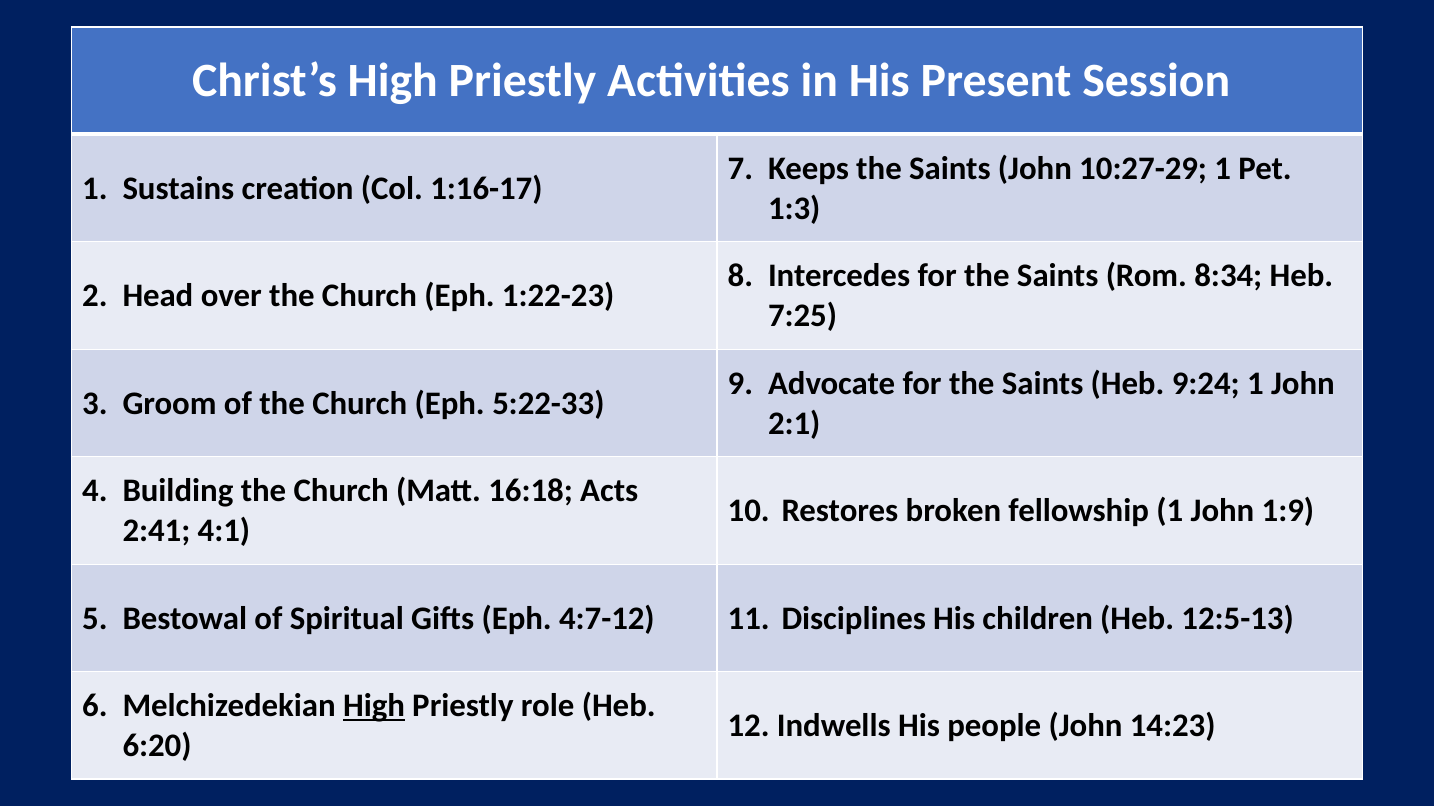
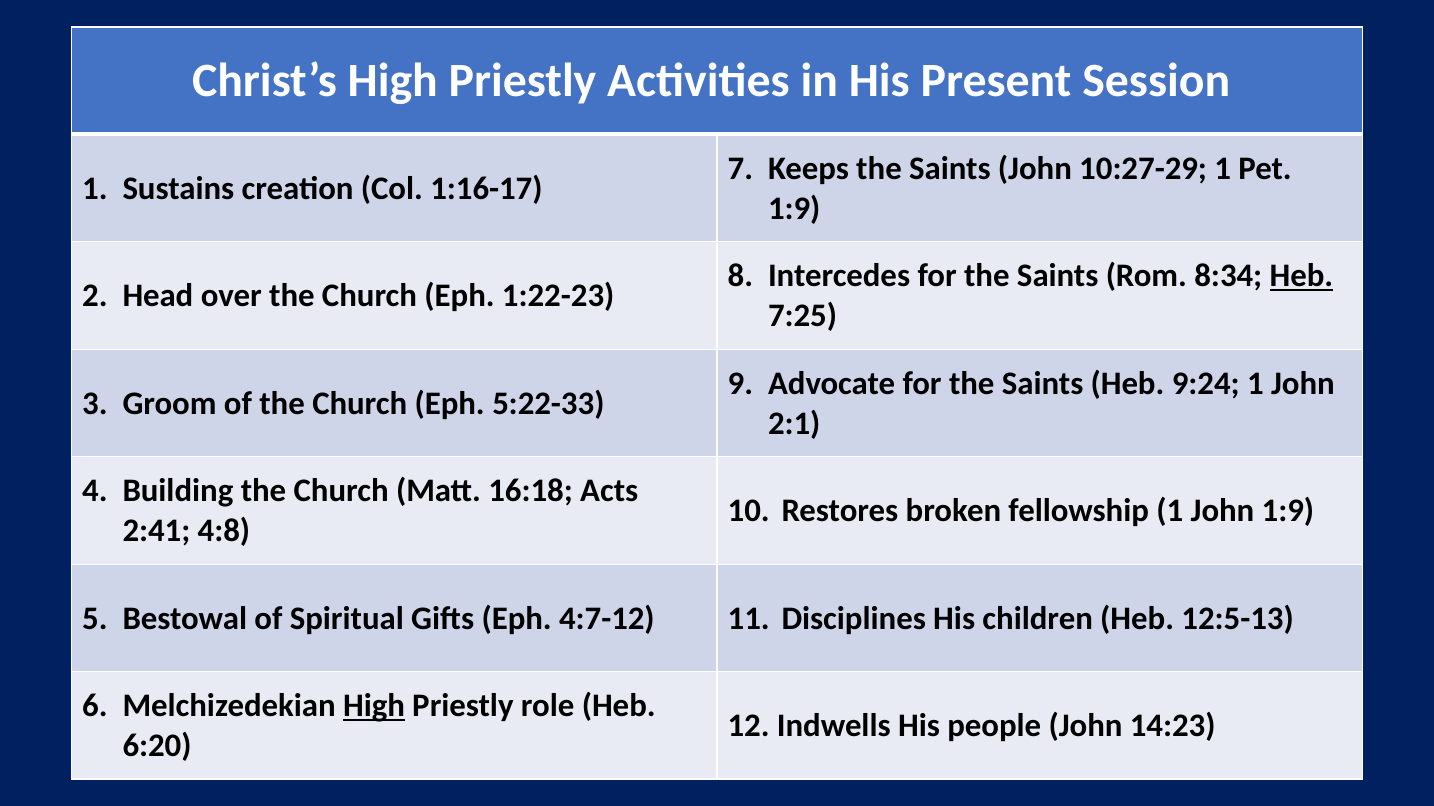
1:3: 1:3 -> 1:9 (794, 209)
Heb underline: none -> present (1301, 276)
4:1: 4:1 -> 4:8 (224, 531)
